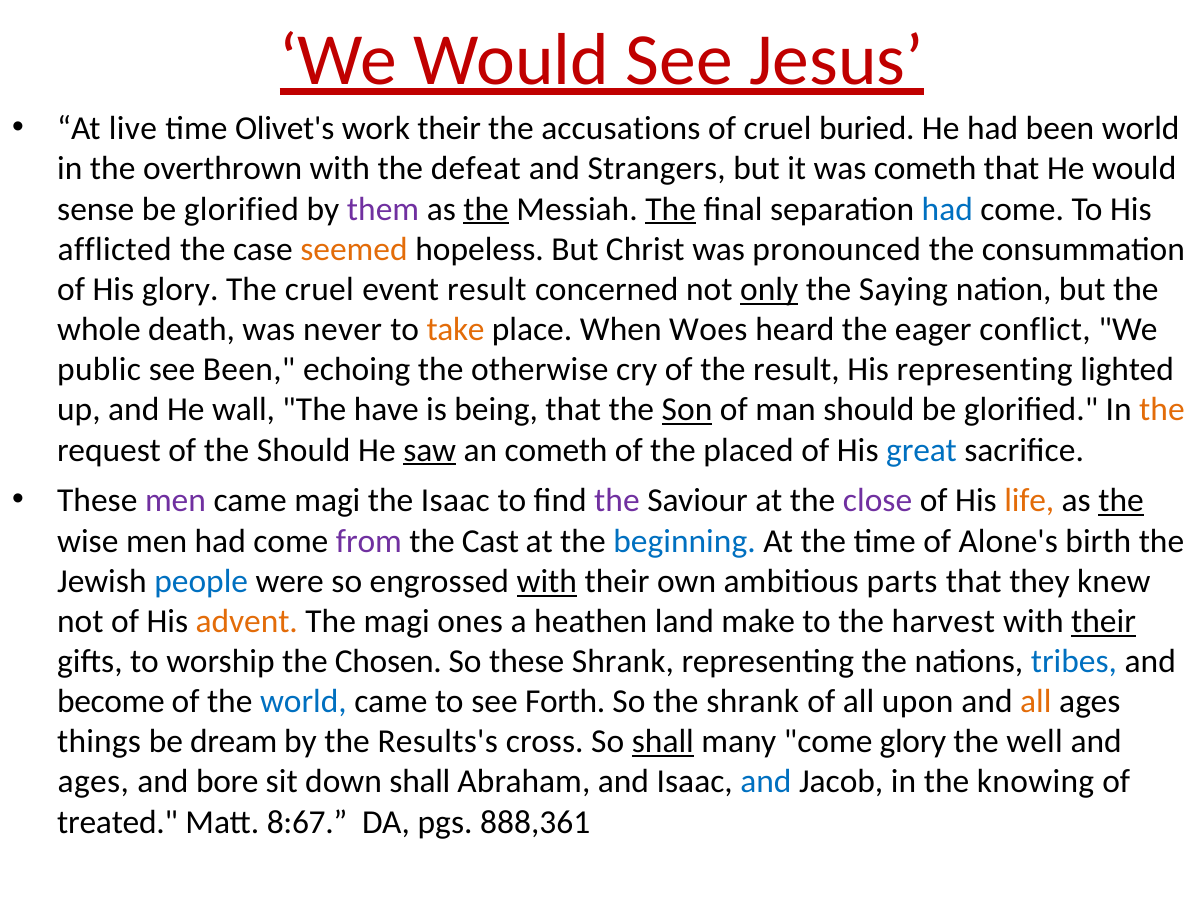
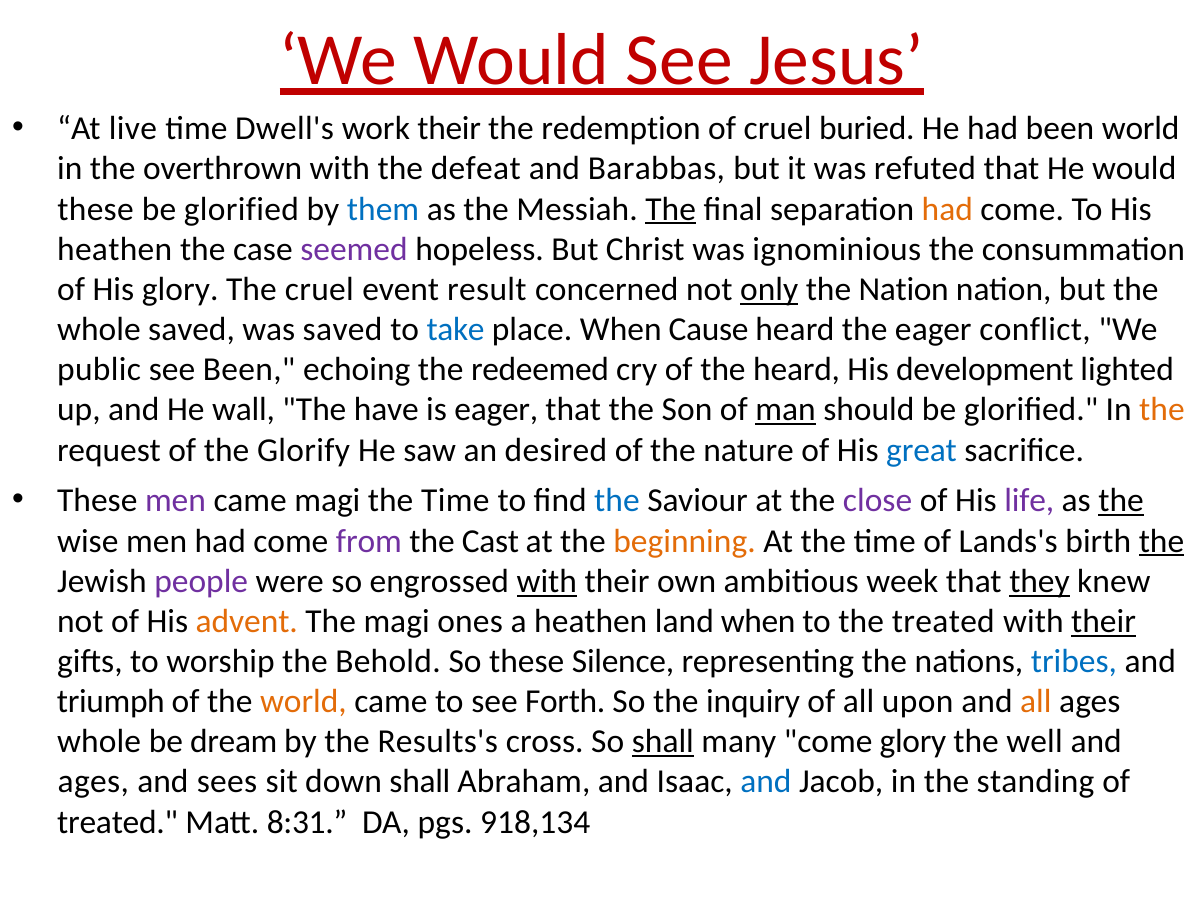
Olivet's: Olivet's -> Dwell's (284, 129)
accusations: accusations -> redemption (621, 129)
Strangers: Strangers -> Barabbas (657, 169)
was cometh: cometh -> refuted (925, 169)
sense: sense -> these (96, 209)
them colour: purple -> blue (383, 209)
the underline: present -> none (486, 209)
had colour: blue -> orange (947, 209)
afflicted: afflicted -> heathen (115, 249)
seemed colour: orange -> purple (354, 249)
pronounced: pronounced -> ignominious (837, 249)
the Saying: Saying -> Nation (904, 289)
whole death: death -> saved (192, 330)
was never: never -> saved (343, 330)
take colour: orange -> blue (456, 330)
Woes: Woes -> Cause (709, 330)
otherwise: otherwise -> redeemed (540, 370)
the result: result -> heard (797, 370)
His representing: representing -> development (985, 370)
is being: being -> eager (496, 410)
Son underline: present -> none (687, 410)
man underline: none -> present (785, 410)
the Should: Should -> Glorify (304, 450)
saw underline: present -> none (430, 450)
an cometh: cometh -> desired (556, 450)
placed: placed -> nature (749, 450)
Isaac: Isaac -> Time (455, 501)
the colour: purple -> blue (617, 501)
life colour: orange -> purple (1029, 501)
beginning colour: blue -> orange (685, 541)
Alone's: Alone's -> Lands's (1008, 541)
the underline: none -> present (1161, 541)
people colour: blue -> purple (201, 581)
parts: parts -> week (902, 581)
they underline: none -> present (1039, 581)
land make: make -> when (758, 621)
the harvest: harvest -> treated (943, 621)
Chosen: Chosen -> Behold (388, 661)
these Shrank: Shrank -> Silence (623, 661)
become: become -> triumph (111, 702)
world colour: blue -> orange (303, 702)
the shrank: shrank -> inquiry (753, 702)
things: things -> whole (99, 742)
bore: bore -> sees (227, 782)
knowing: knowing -> standing (1036, 782)
8:67: 8:67 -> 8:31 (307, 822)
888,361: 888,361 -> 918,134 (535, 822)
